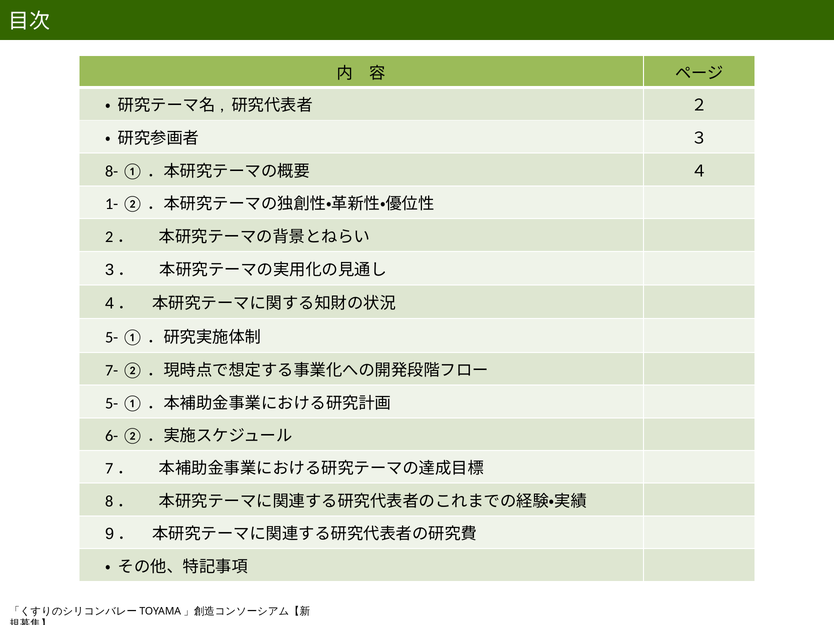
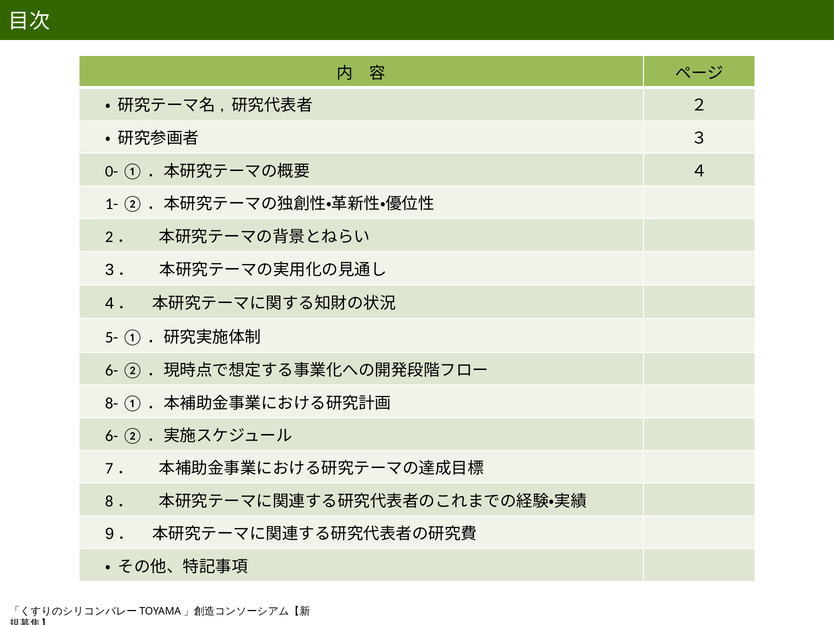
8-: 8- -> 0- (112, 171)
7-: 7- -> 6- (112, 371)
5-: 5- -> 8- (112, 404)
